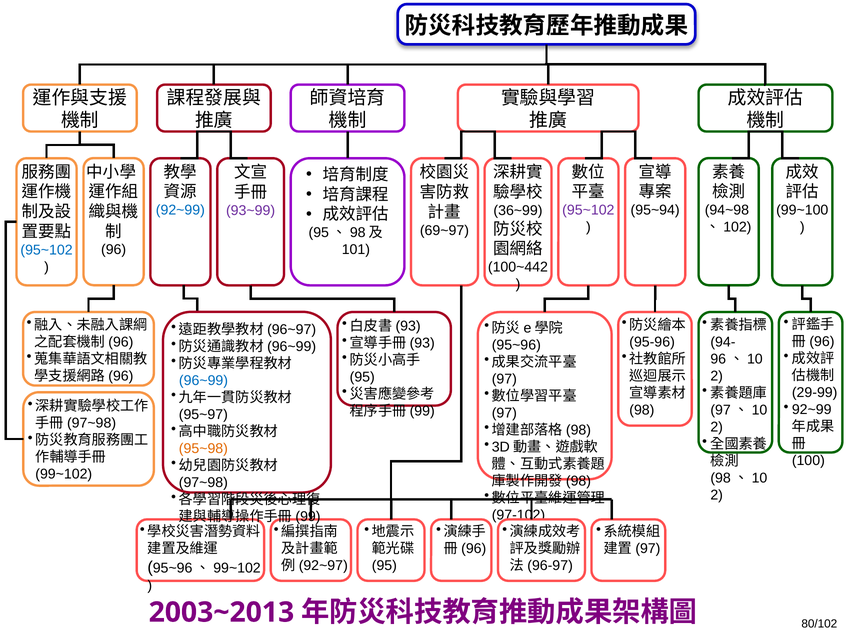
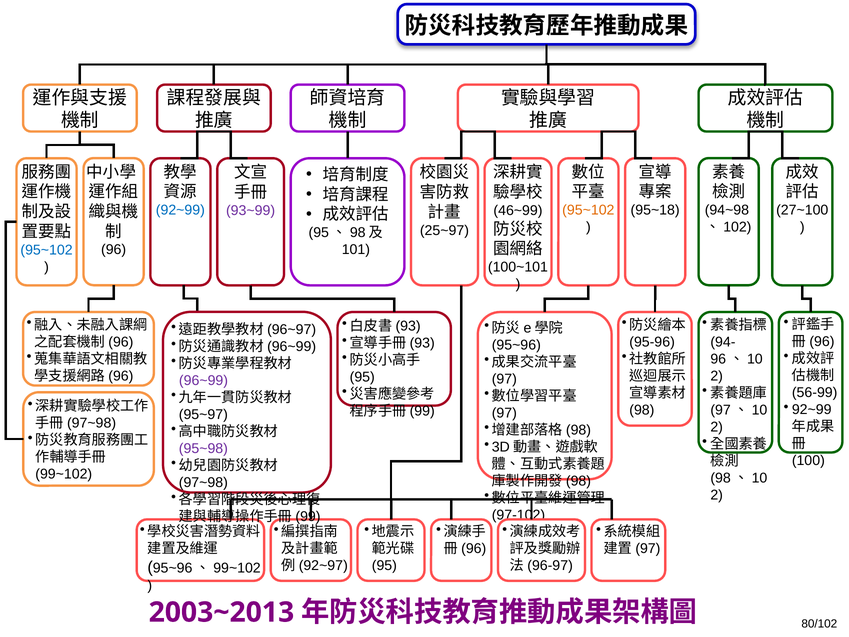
95~102 colour: purple -> orange (588, 210)
95~94: 95~94 -> 95~18 (655, 210)
99~100: 99~100 -> 27~100 (802, 210)
36~99: 36~99 -> 46~99 (518, 211)
69~97: 69~97 -> 25~97 (444, 230)
100~442: 100~442 -> 100~101 (518, 267)
96~99 colour: blue -> purple (204, 380)
29-99: 29-99 -> 56-99 (815, 392)
95~98 colour: orange -> purple (203, 448)
